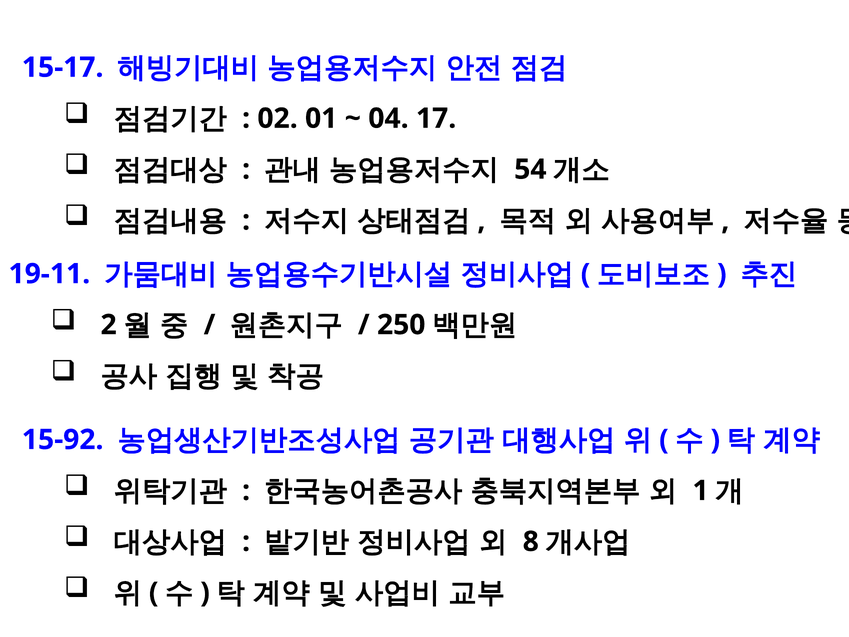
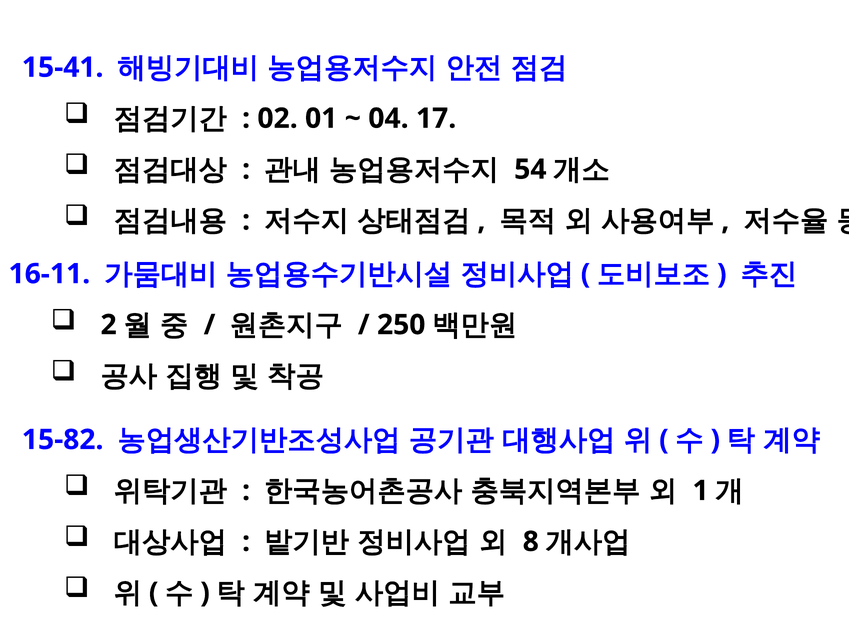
15-17: 15-17 -> 15-41 (63, 67)
19-11: 19-11 -> 16-11 (49, 274)
15-92: 15-92 -> 15-82 (63, 440)
